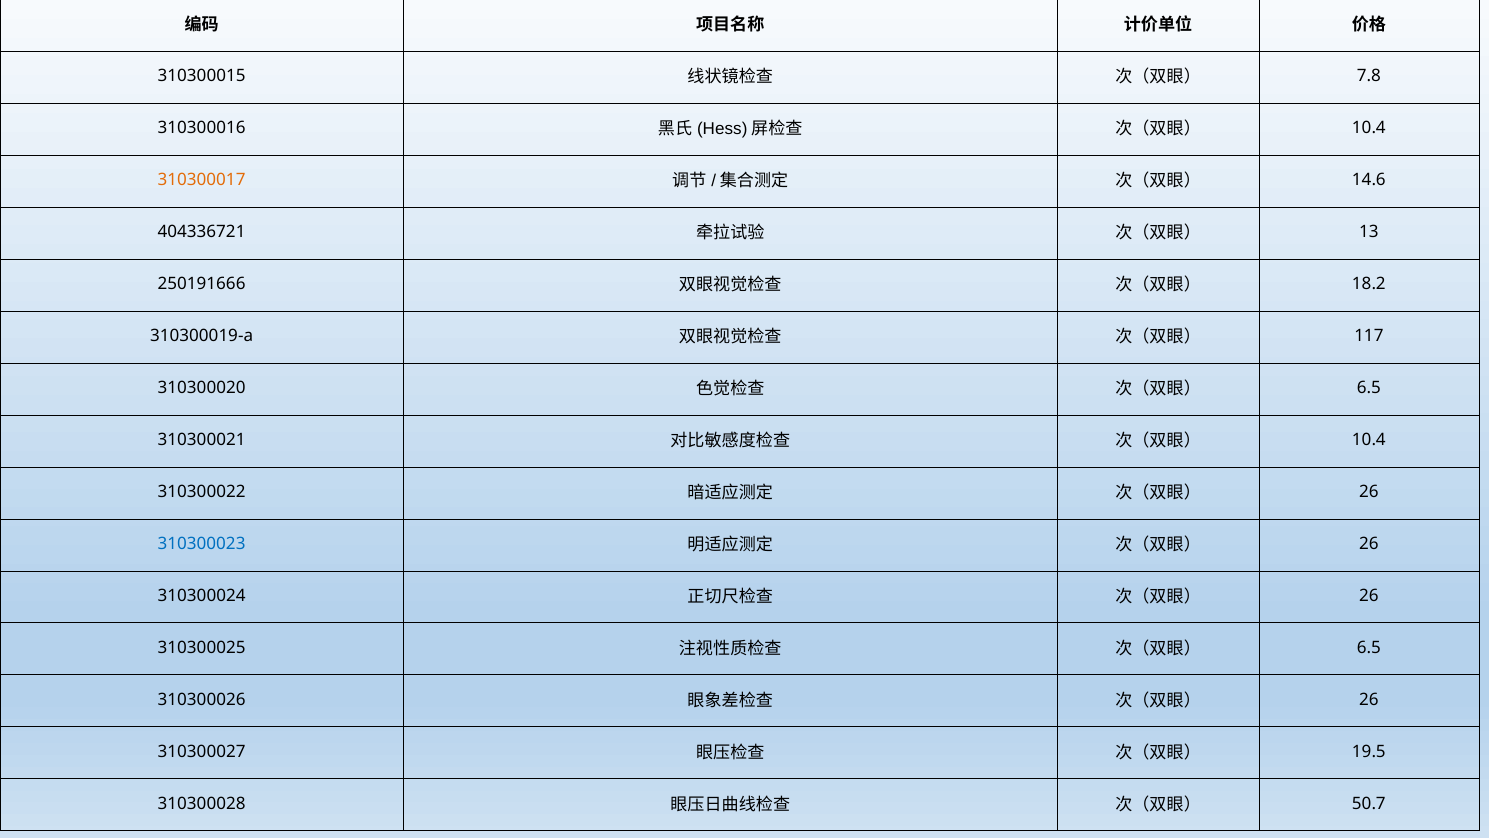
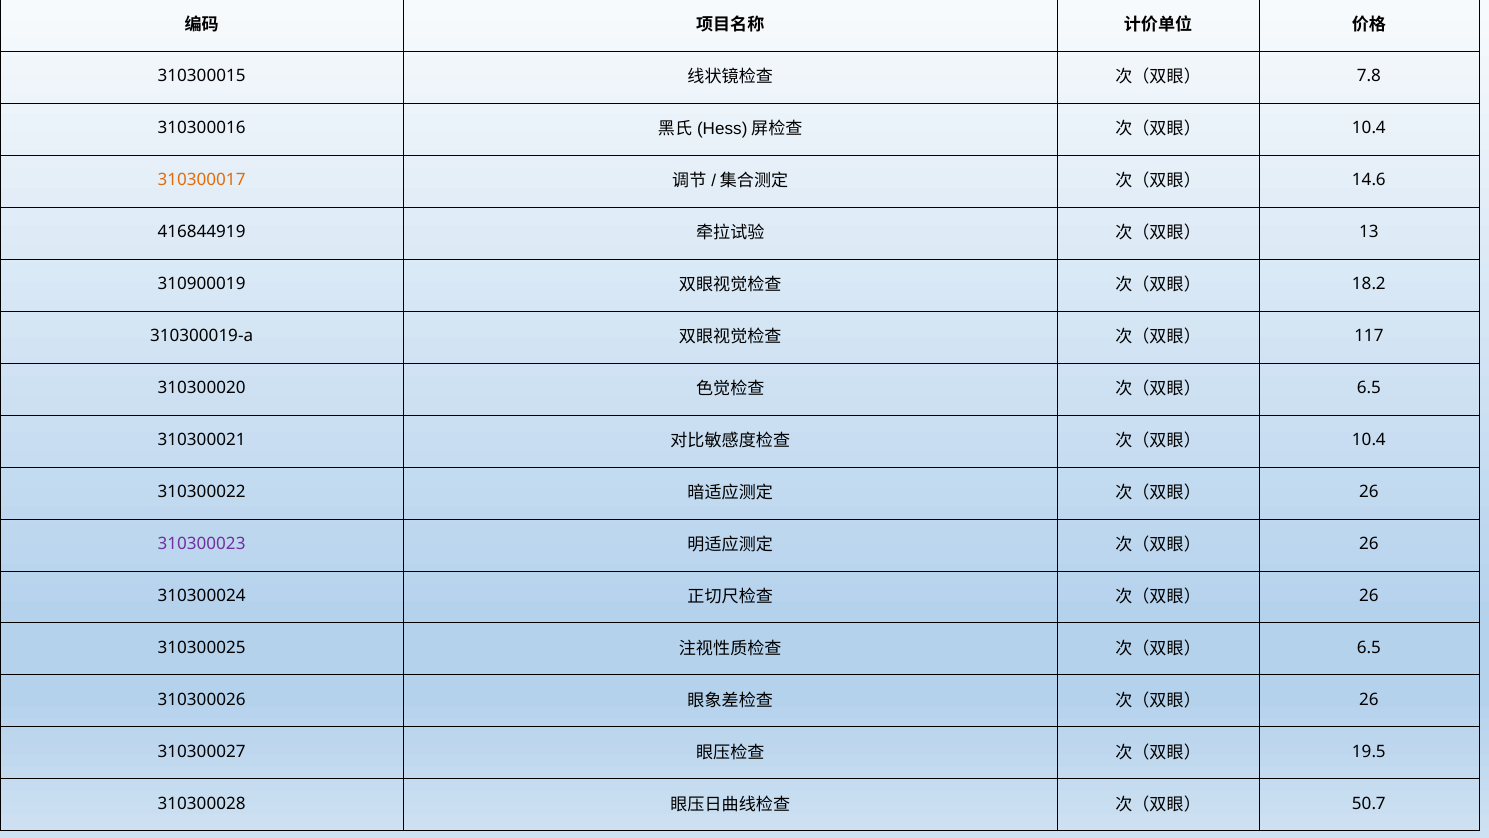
404336721: 404336721 -> 416844919 (202, 232)
250191666: 250191666 -> 310900019 (202, 284)
310300023 colour: blue -> purple (202, 544)
